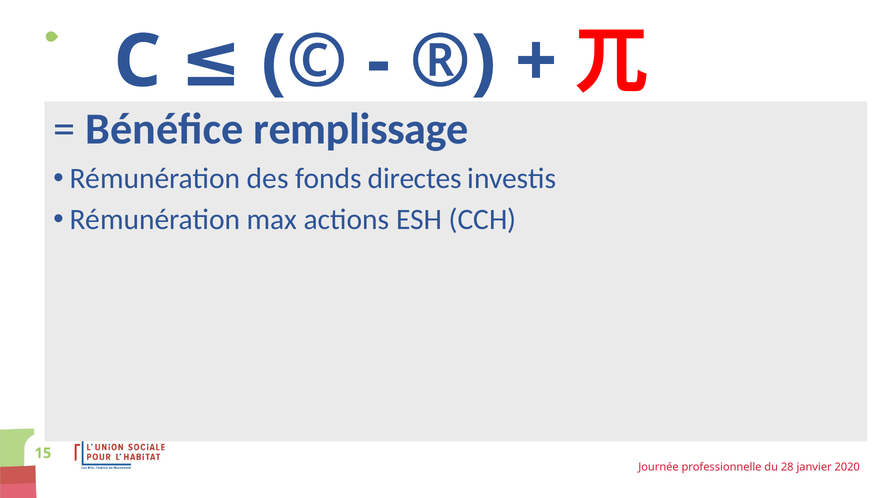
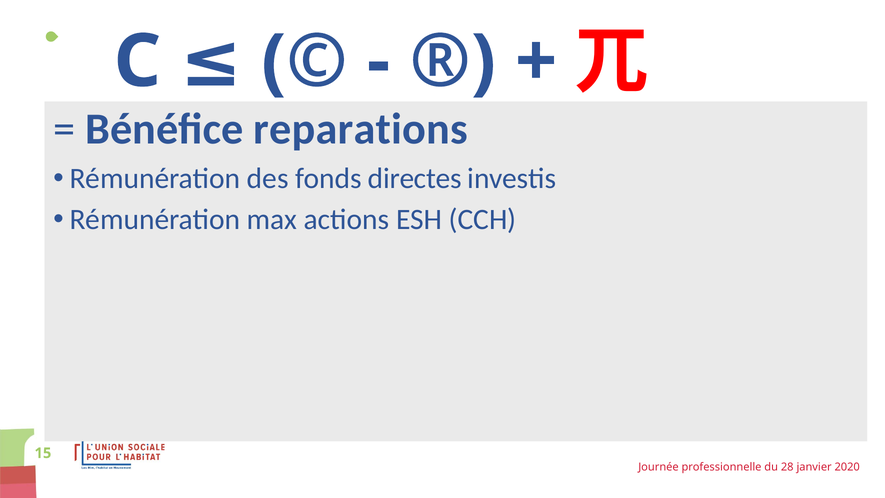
remplissage: remplissage -> reparations (361, 129)
